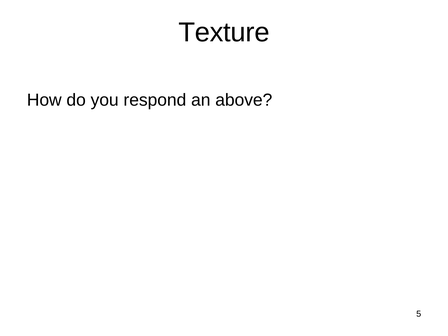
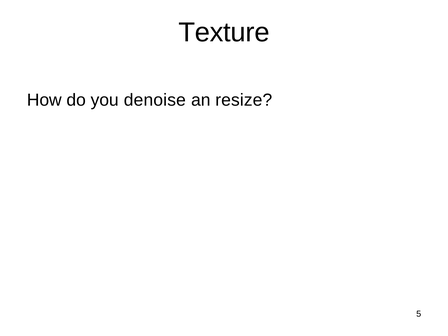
respond: respond -> denoise (155, 100)
above: above -> resize (244, 100)
